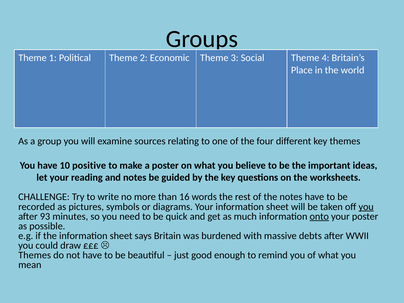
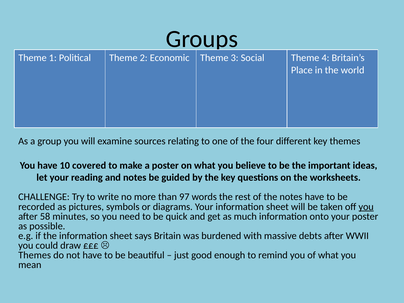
positive: positive -> covered (89, 165)
16: 16 -> 97 (184, 197)
93: 93 -> 58 (45, 216)
onto underline: present -> none (319, 216)
